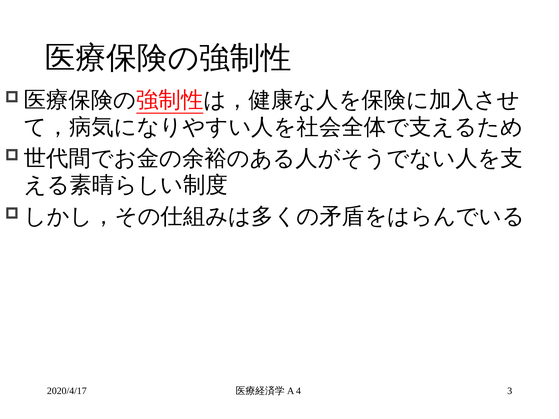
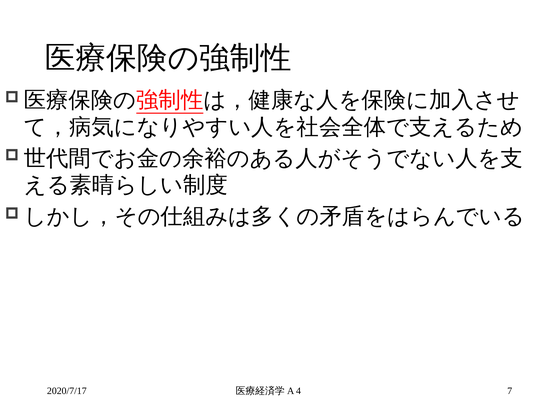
2020/4/17: 2020/4/17 -> 2020/7/17 (67, 391)
3: 3 -> 7 (510, 391)
